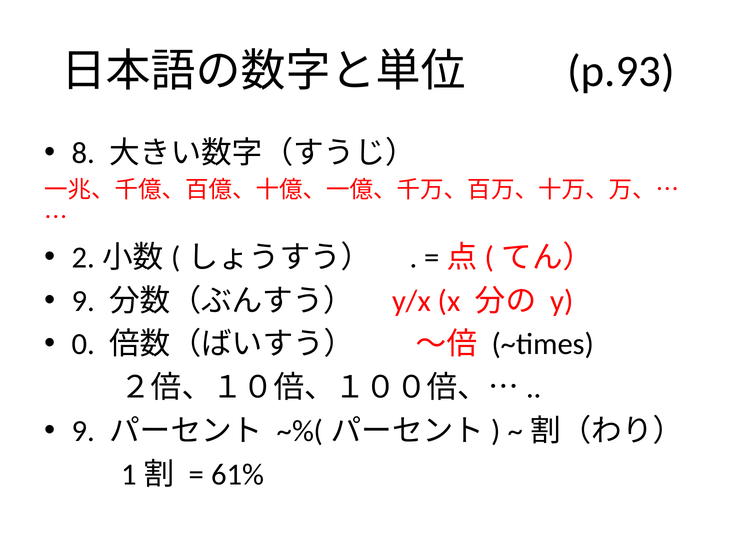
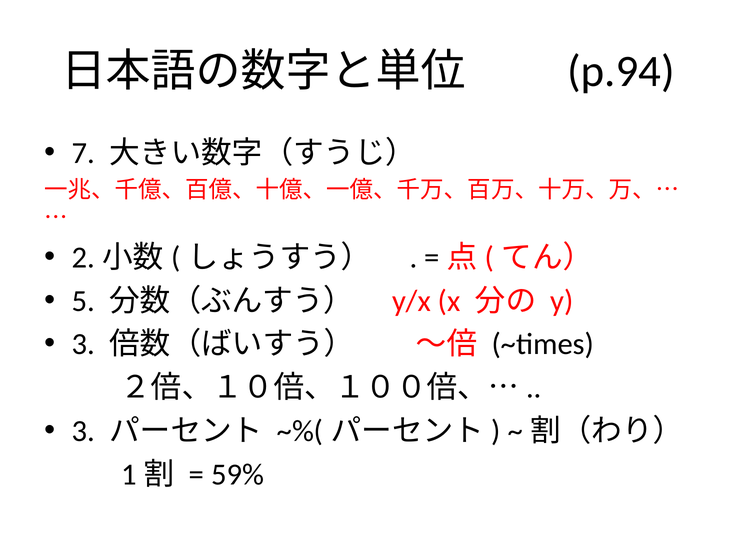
p.93: p.93 -> p.94 (621, 71)
8: 8 -> 7 (83, 153)
9: 9 -> 5 (83, 301)
0: 0 -> 3 (83, 344)
9: 9 -> 3 (83, 431)
61%: 61% -> 59% (237, 474)
